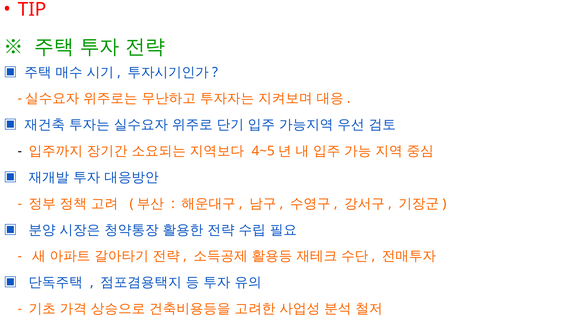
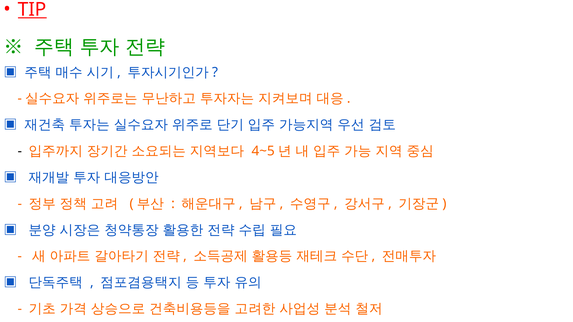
TIP underline: none -> present (32, 10)
